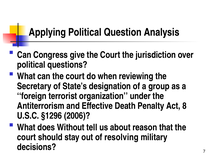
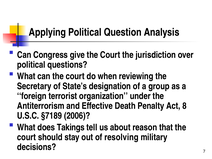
§1296: §1296 -> §7189 (52, 116)
Without: Without -> Takings (71, 127)
